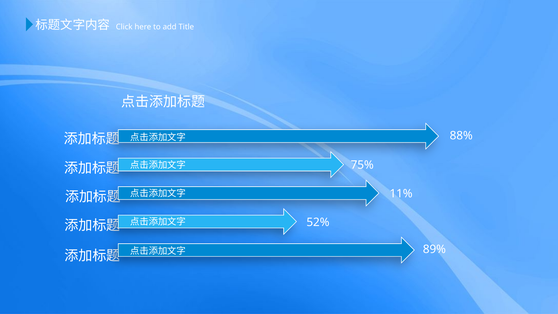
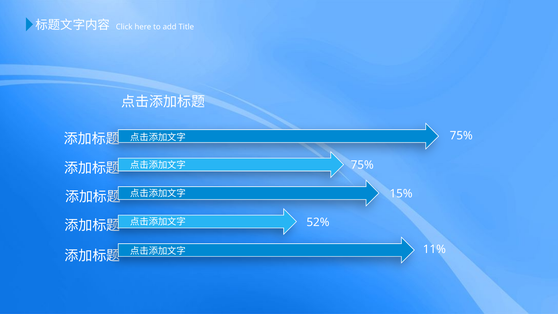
88%: 88% -> 75% (461, 135)
11%: 11% -> 15% (401, 194)
89%: 89% -> 11% (434, 249)
